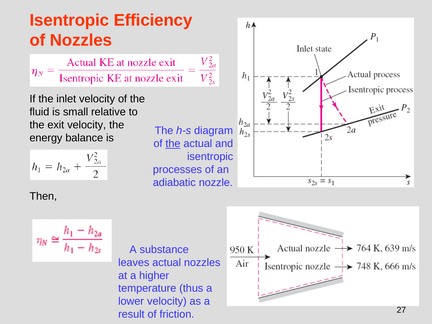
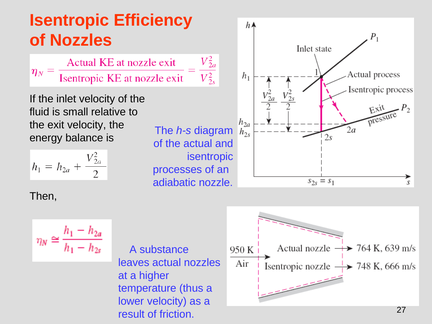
the underline: present -> none (173, 144)
